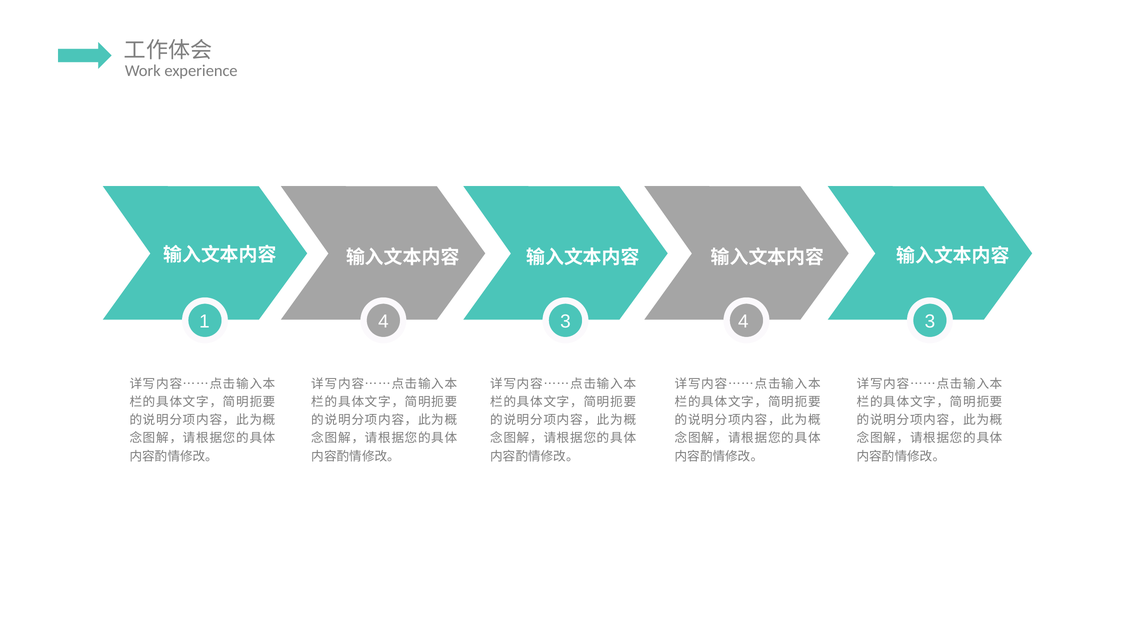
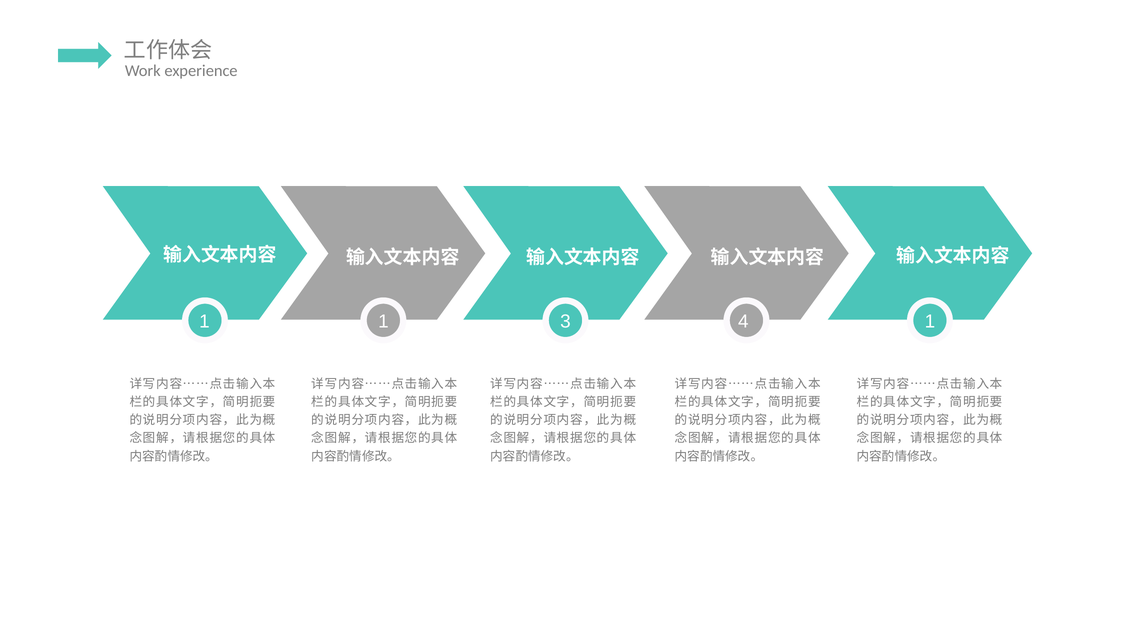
1 4: 4 -> 1 (383, 322)
3 4 3: 3 -> 1 (930, 322)
